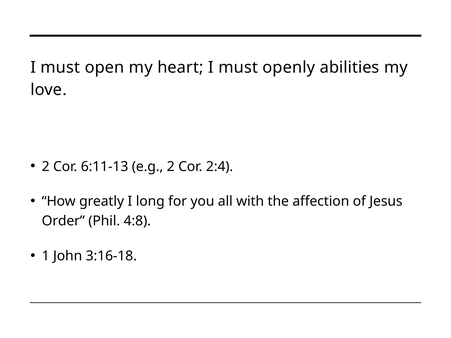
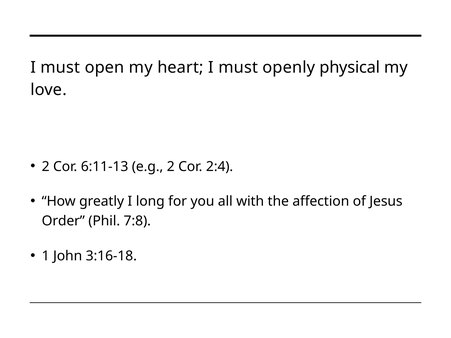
abilities: abilities -> physical (350, 68)
4:8: 4:8 -> 7:8 (137, 221)
